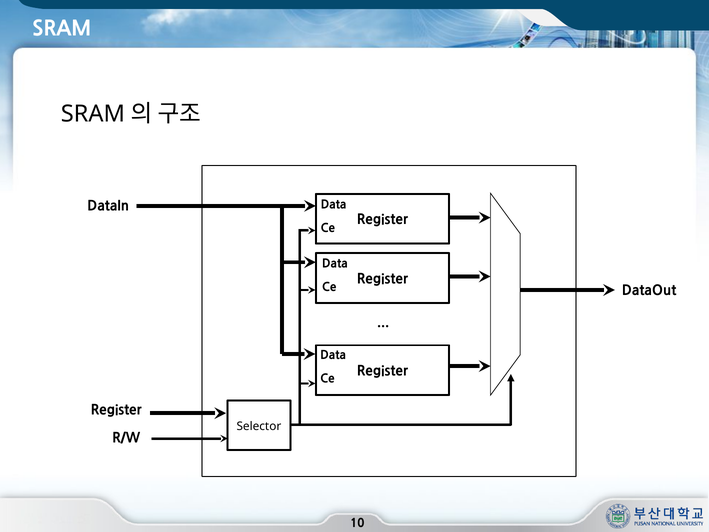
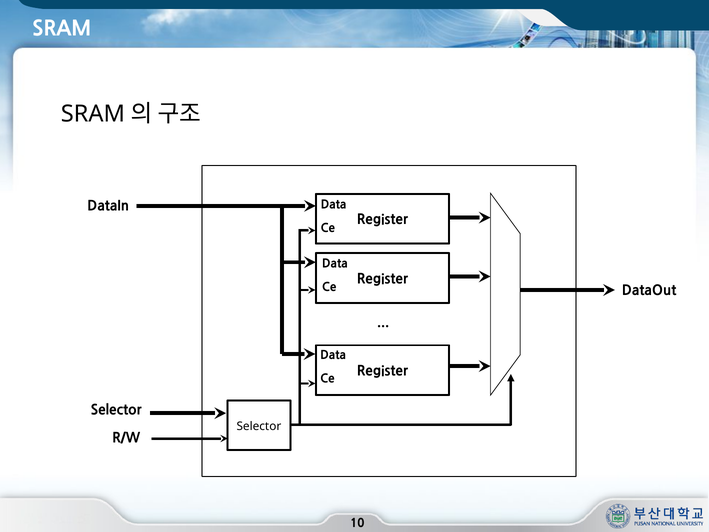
Register: Register -> Selector (116, 410)
